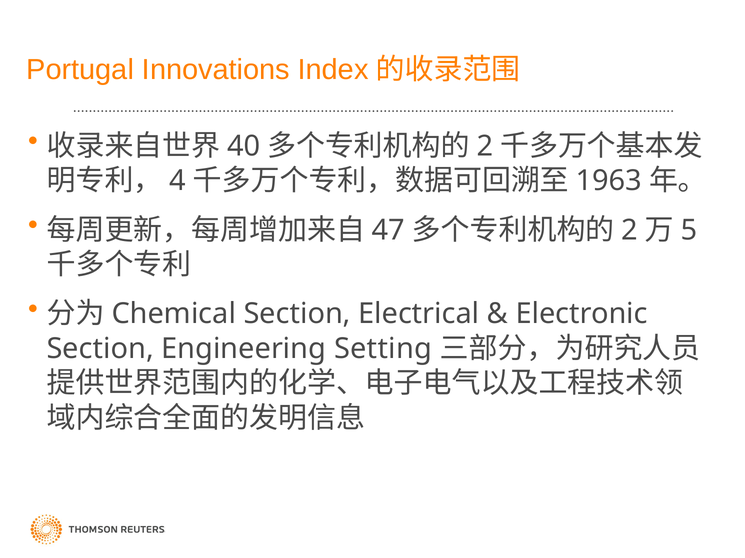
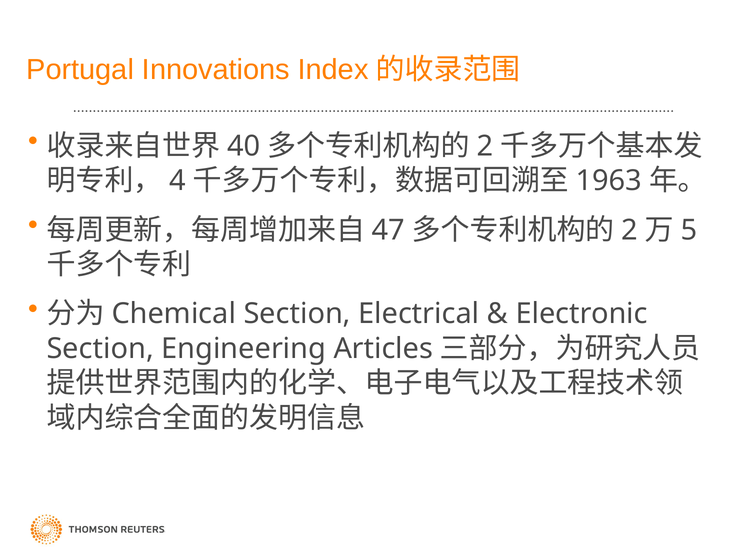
Setting: Setting -> Articles (383, 349)
